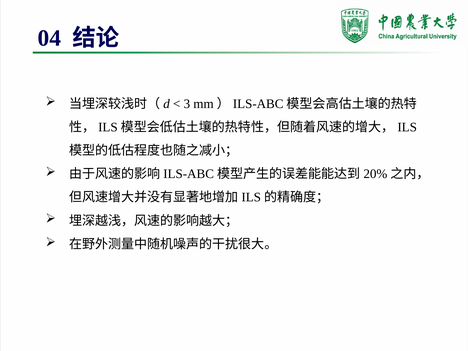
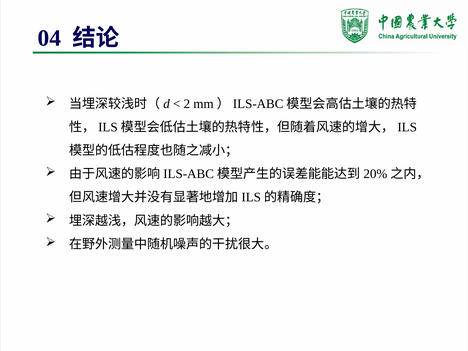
3: 3 -> 2 (187, 104)
